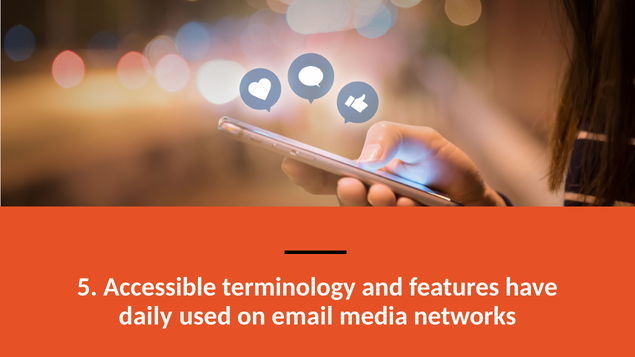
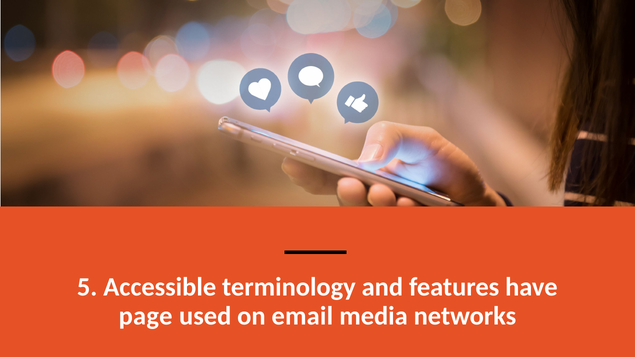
daily: daily -> page (146, 316)
